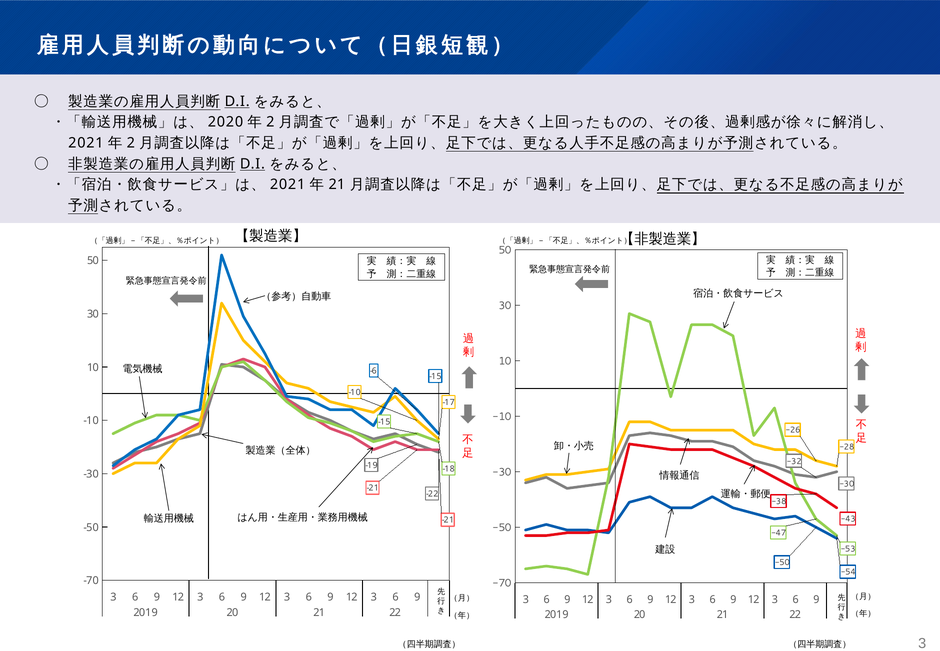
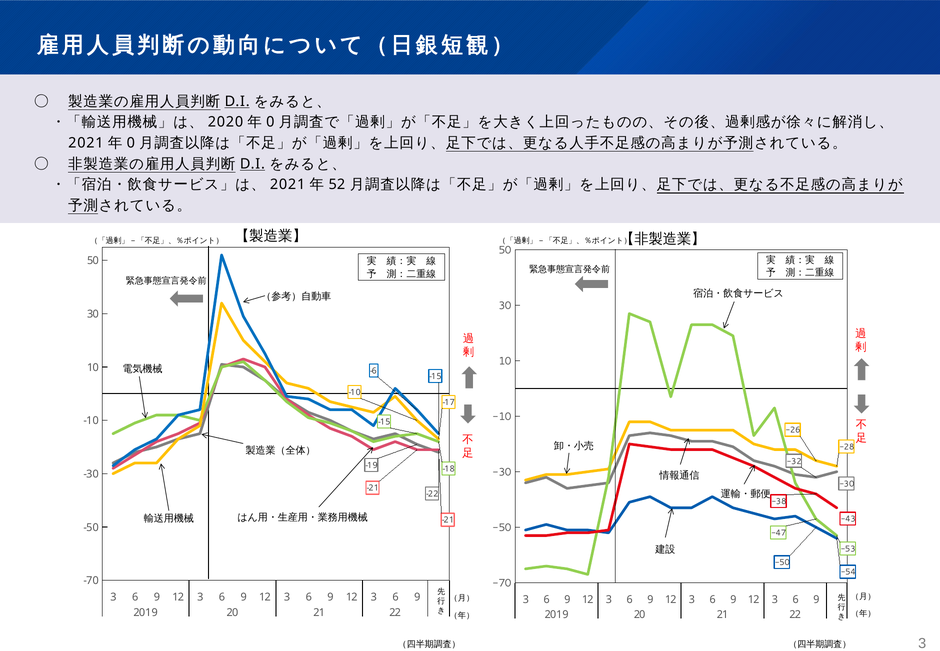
2: 2 -> 0 (270, 122)
2: 2 -> 0 (131, 143)
21: 21 -> 52 (337, 184)
